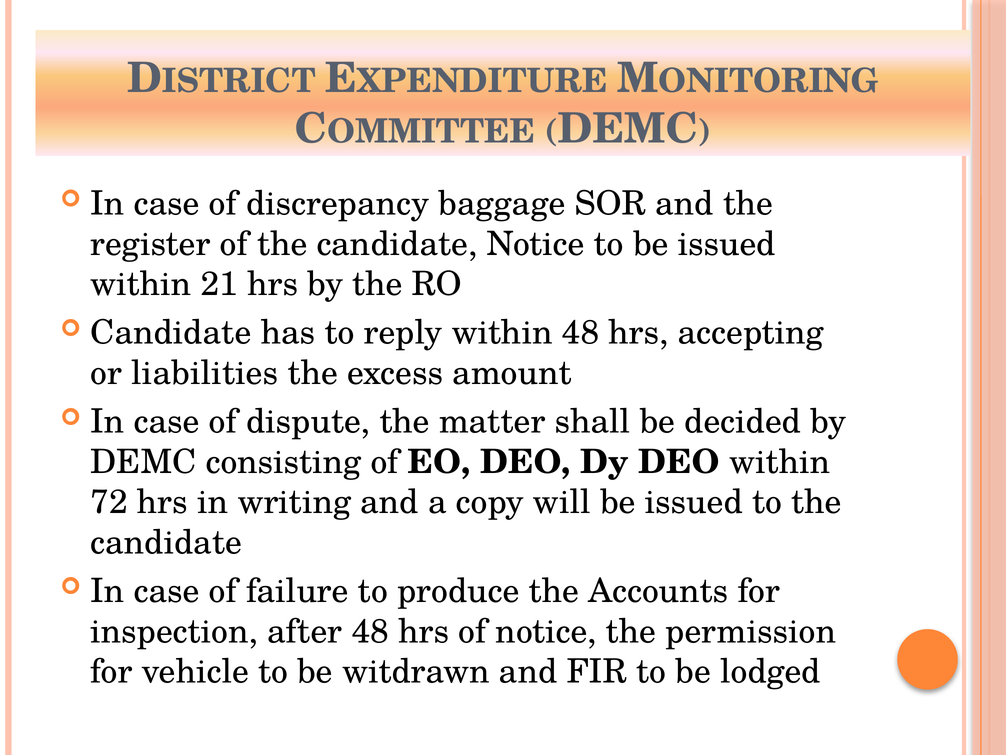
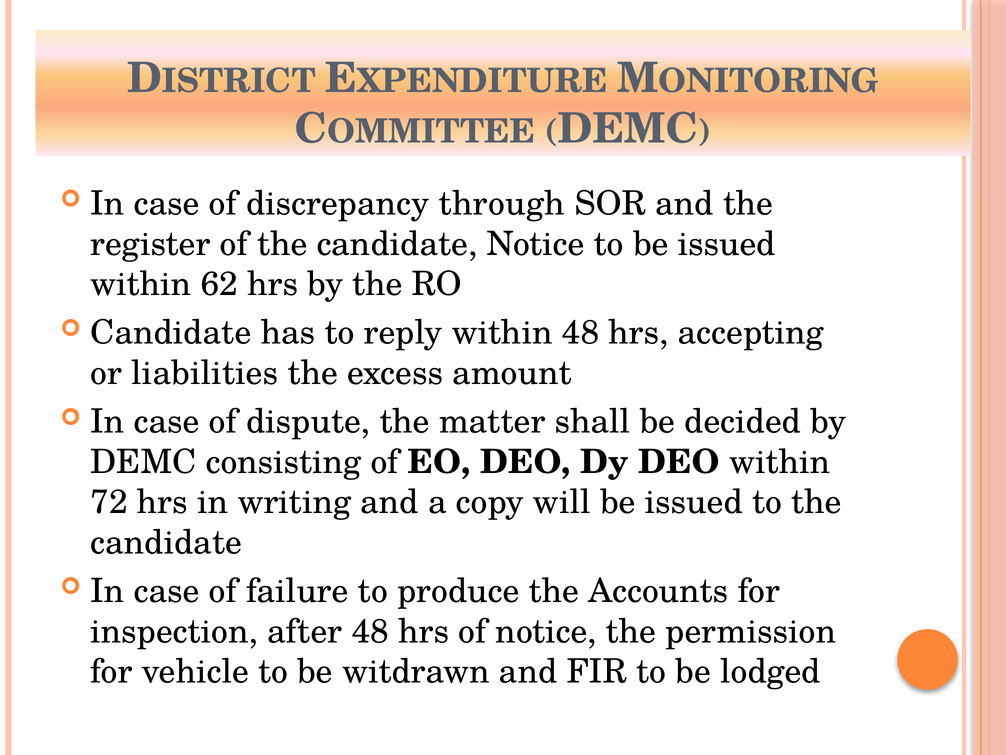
baggage: baggage -> through (502, 204)
21: 21 -> 62 (219, 284)
